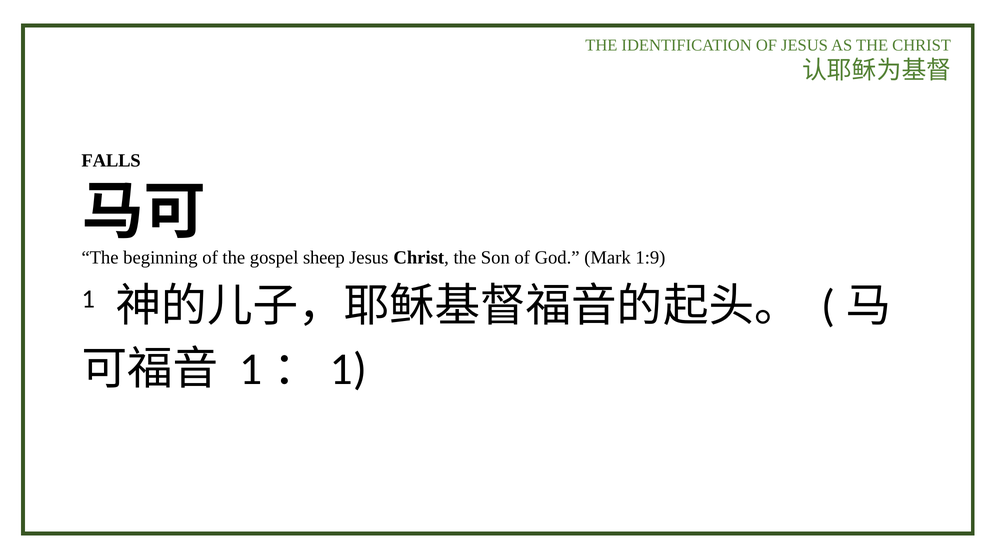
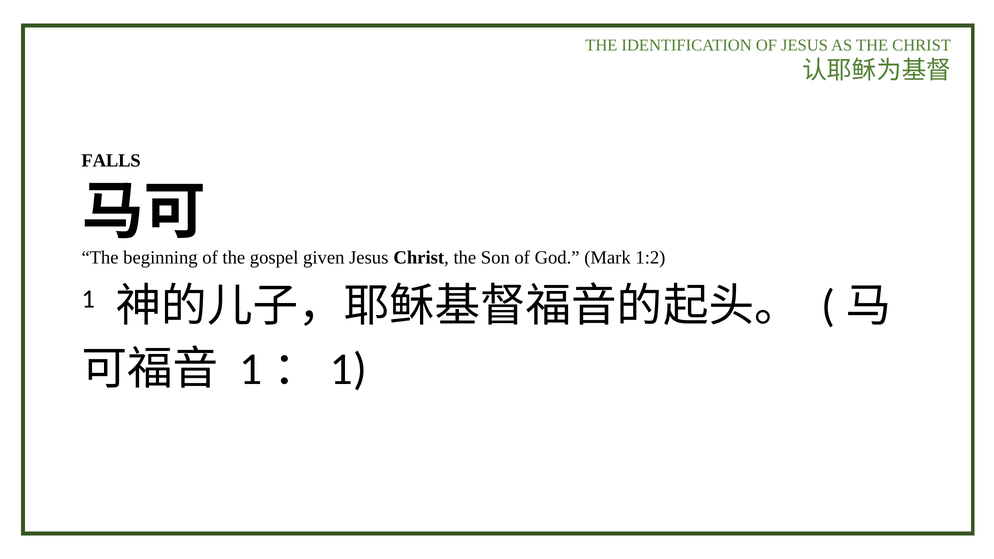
sheep: sheep -> given (324, 258)
1:9: 1:9 -> 1:2 (650, 258)
